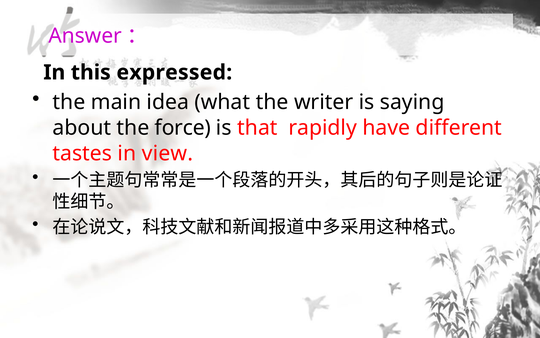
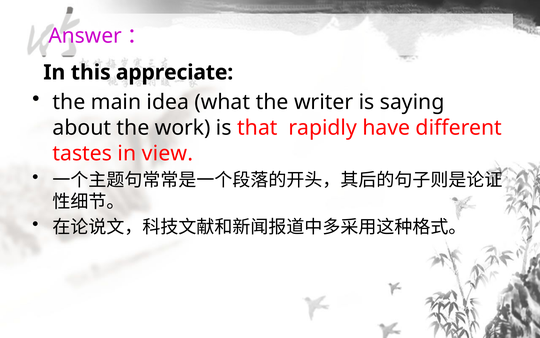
expressed: expressed -> appreciate (175, 72)
force: force -> work (183, 128)
